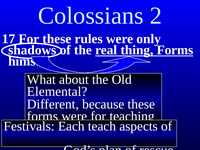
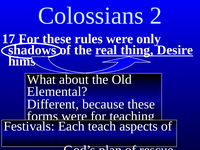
thing Forms: Forms -> Desire (175, 50)
